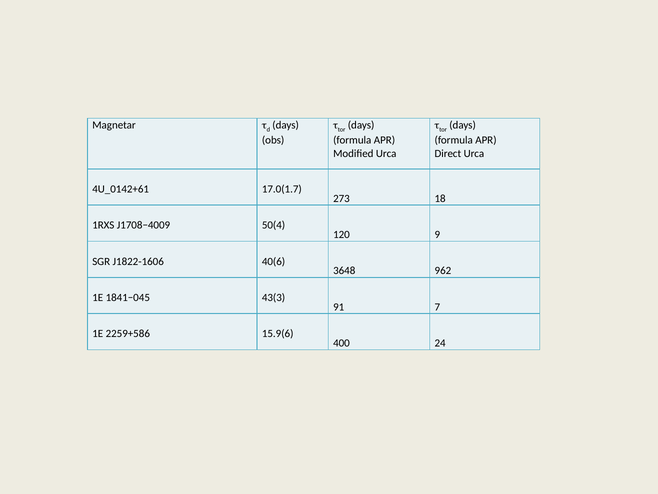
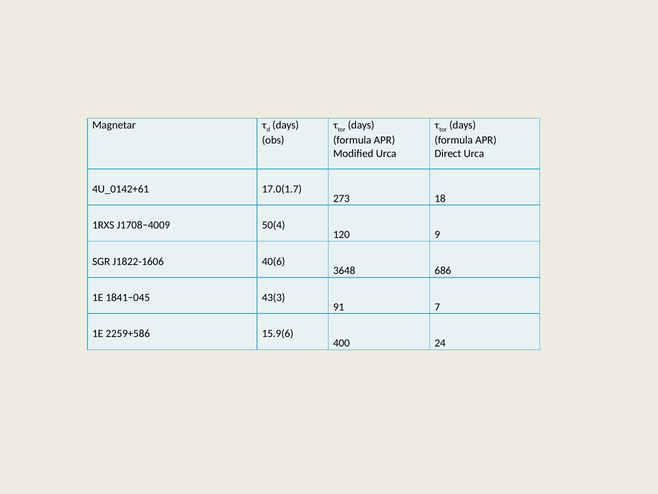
962: 962 -> 686 (443, 271)
